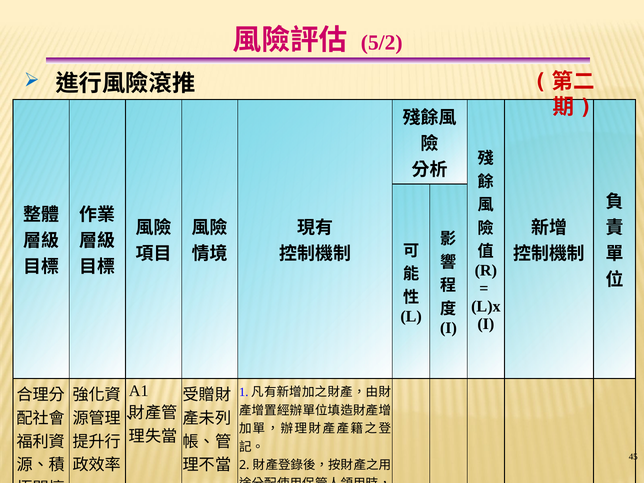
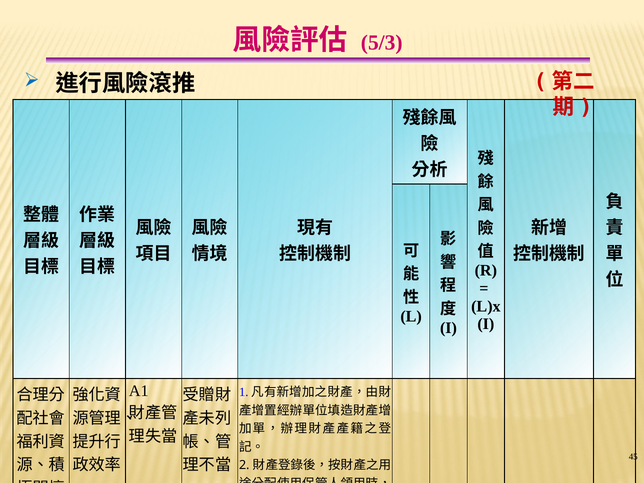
5/2: 5/2 -> 5/3 (382, 43)
